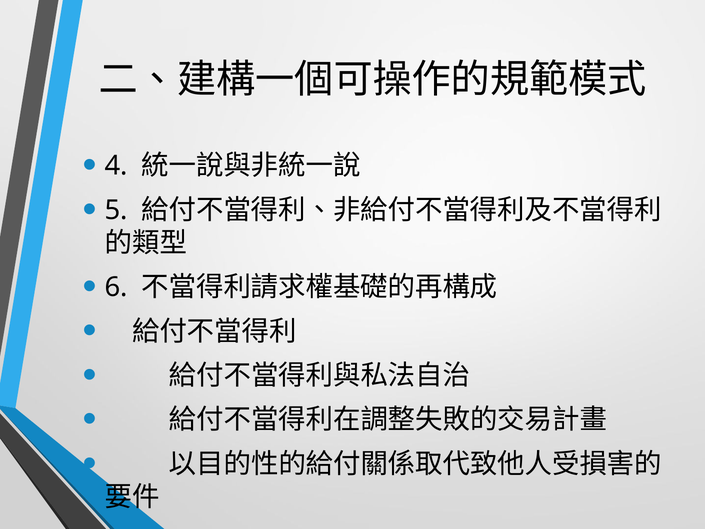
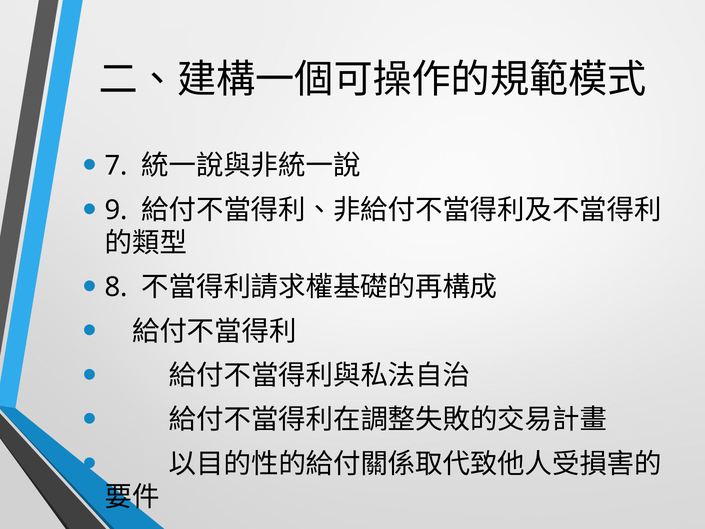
4: 4 -> 7 (116, 166)
5: 5 -> 9 (116, 210)
6: 6 -> 8 (116, 287)
